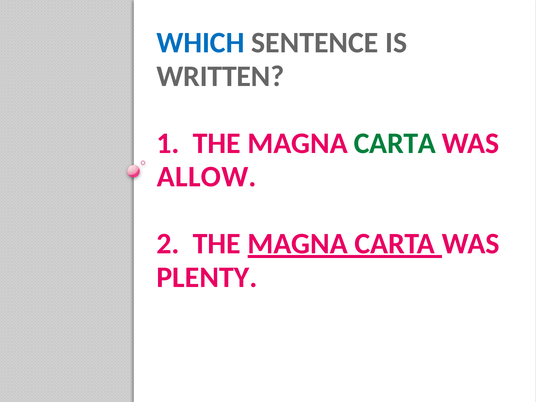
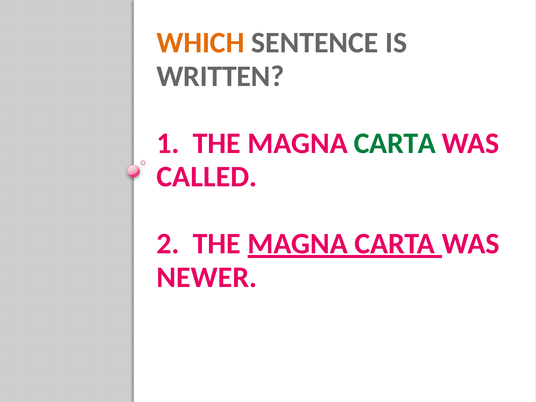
WHICH colour: blue -> orange (200, 43)
ALLOW: ALLOW -> CALLED (207, 177)
PLENTY: PLENTY -> NEWER (207, 277)
